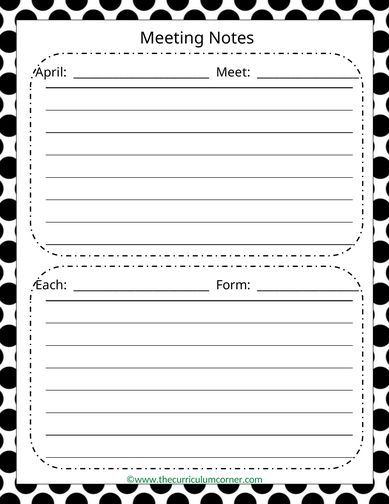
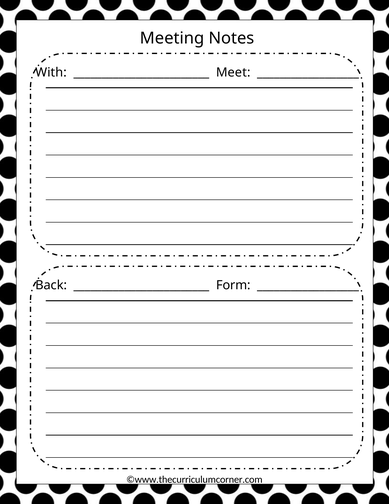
April: April -> With (51, 72)
Each: Each -> Back (51, 285)
©www.thecurriculumcorner.com colour: green -> black (194, 479)
